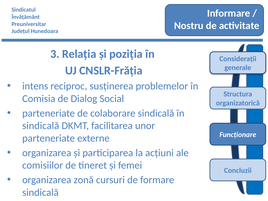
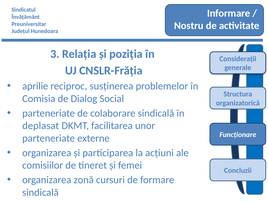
intens: intens -> aprilie (35, 86)
sindicală: sindicală -> deplasat (41, 126)
